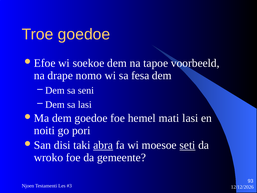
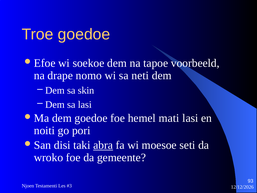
fesa: fesa -> neti (140, 75)
seni: seni -> skin (86, 90)
seti underline: present -> none (187, 145)
